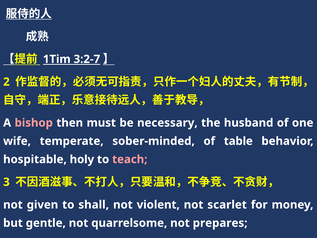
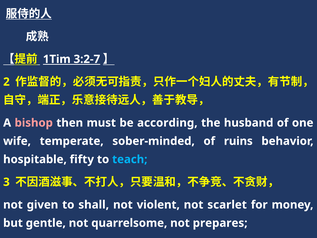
necessary: necessary -> according (167, 123)
table: table -> ruins (238, 141)
holy: holy -> fifty (82, 159)
teach colour: pink -> light blue (130, 159)
